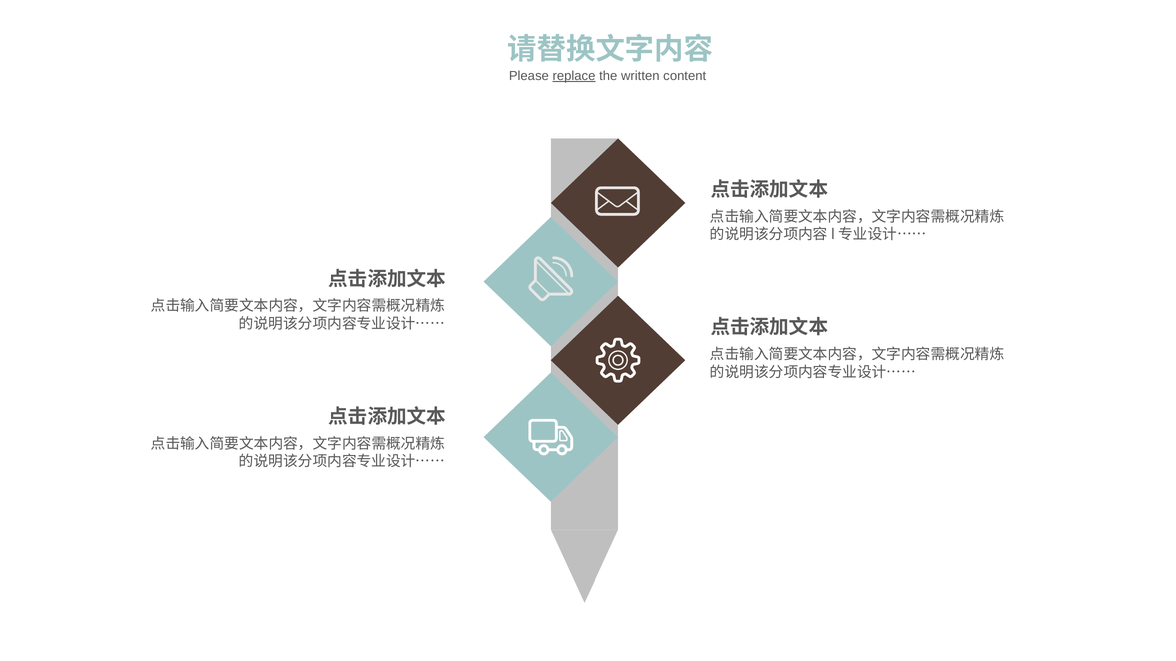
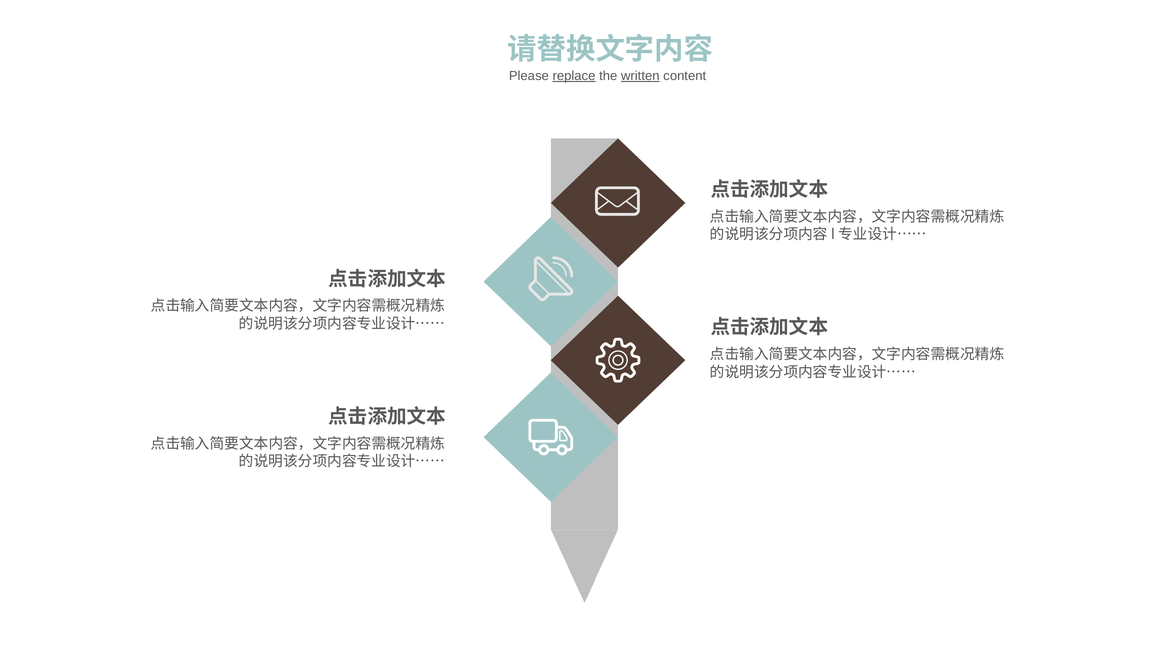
written underline: none -> present (640, 76)
